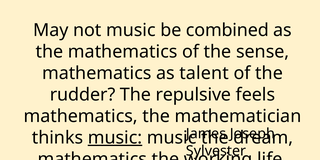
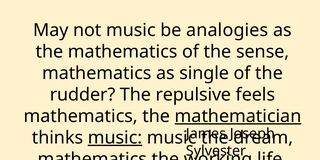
combined: combined -> analogies (227, 30)
talent: talent -> single (204, 73)
mathematician underline: none -> present (238, 116)
